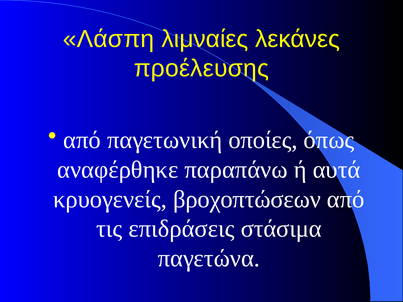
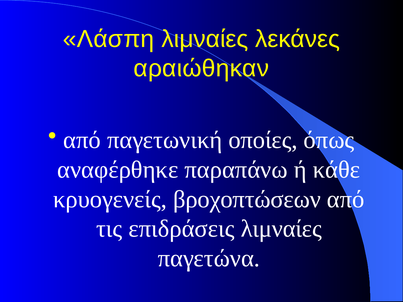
προέλευσης: προέλευσης -> αραιώθηκαν (201, 69)
αυτά: αυτά -> κάθε (337, 170)
επιδράσεις στάσιμα: στάσιμα -> λιμναίες (281, 229)
